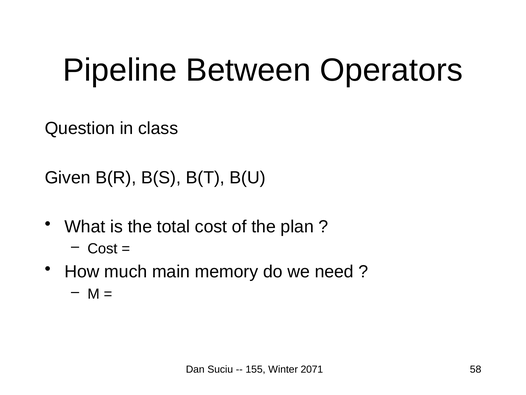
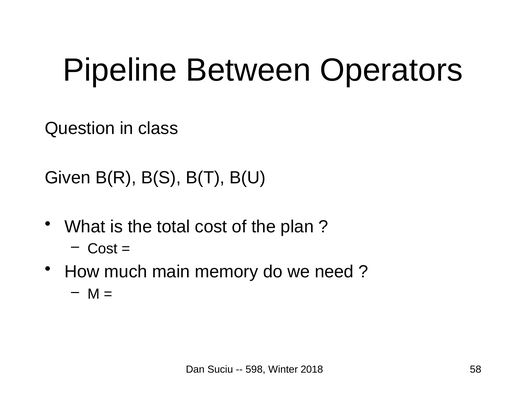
155: 155 -> 598 (255, 369)
2071: 2071 -> 2018 (312, 369)
